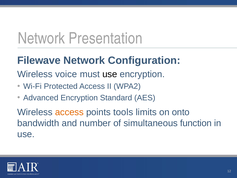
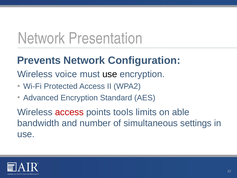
Filewave: Filewave -> Prevents (39, 60)
access colour: orange -> red (69, 112)
onto: onto -> able (181, 112)
function: function -> settings (196, 123)
